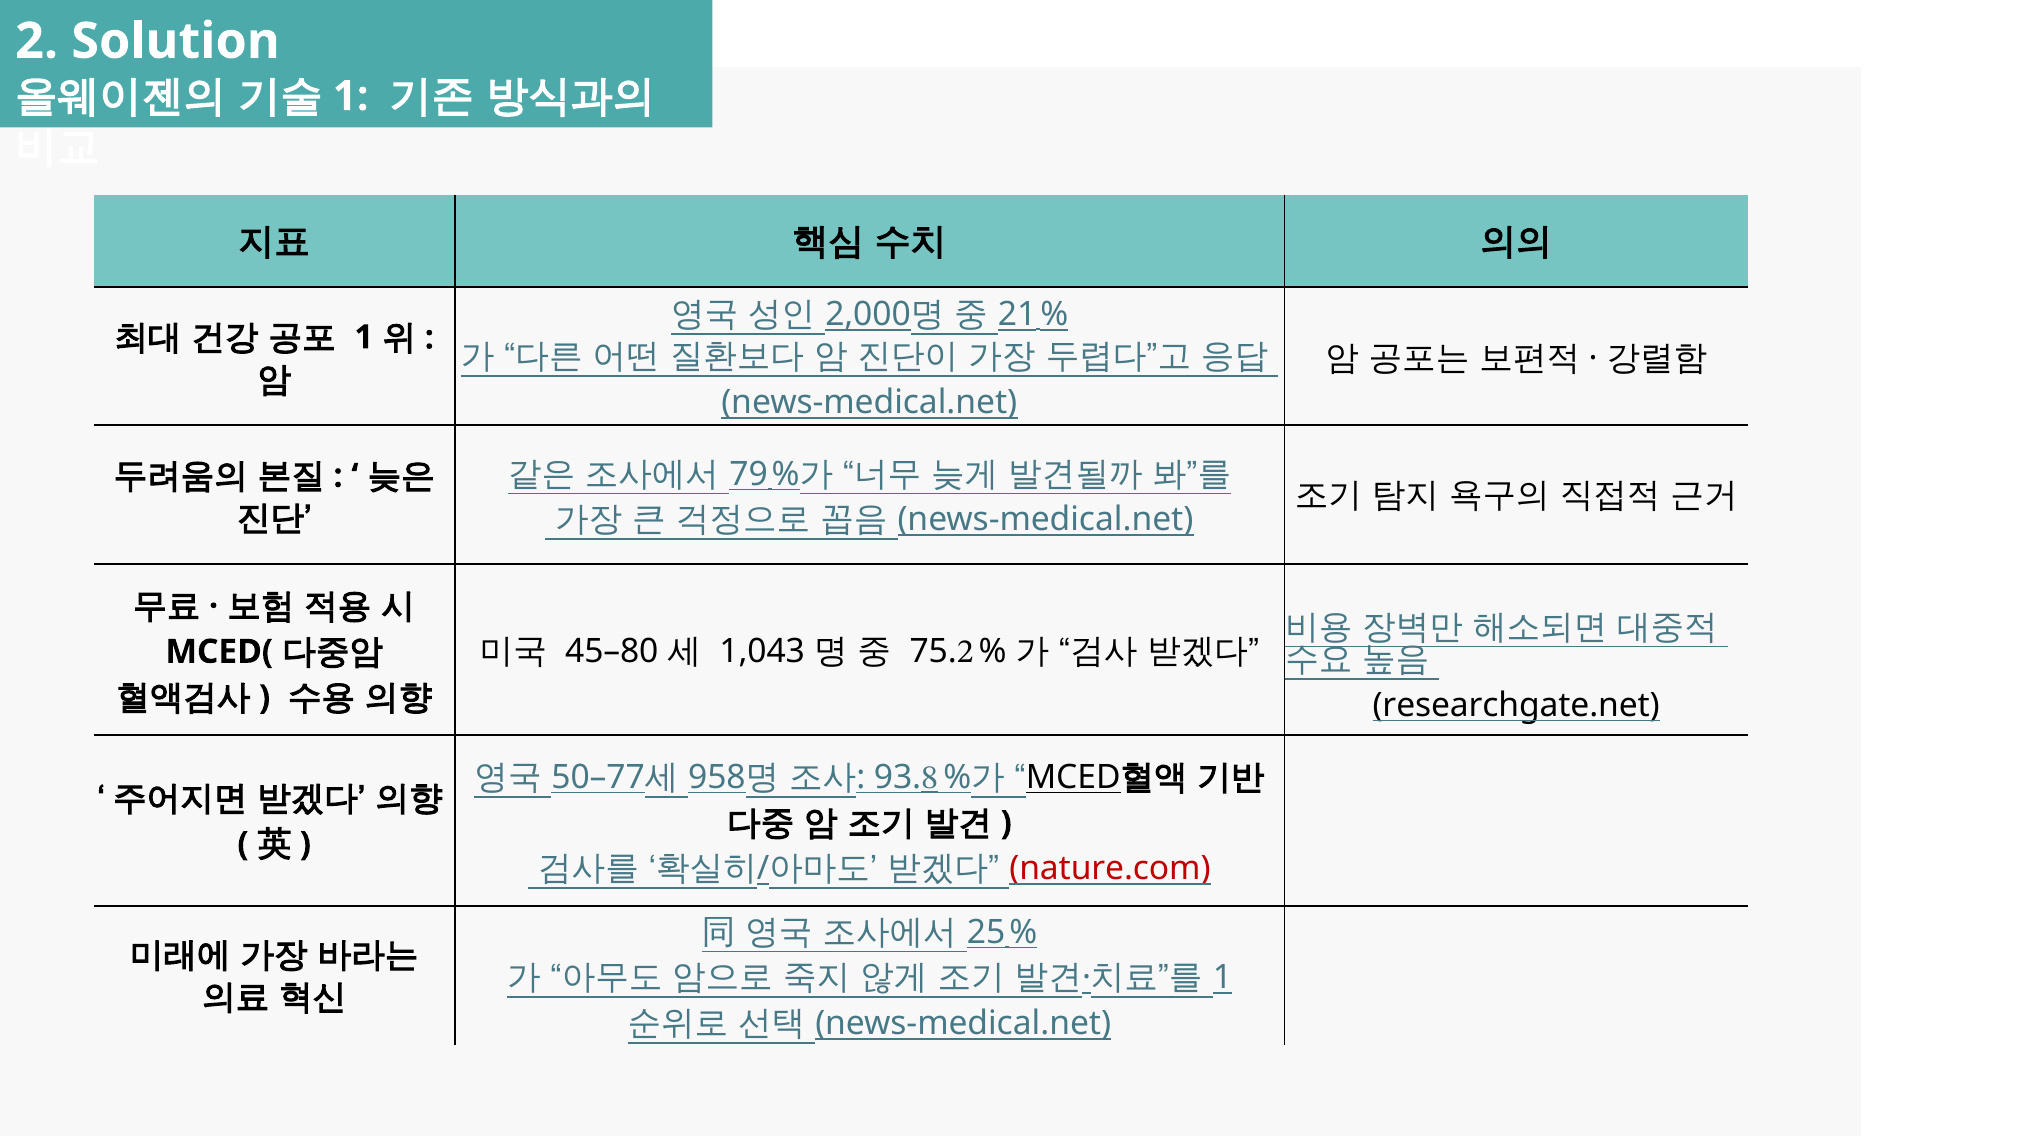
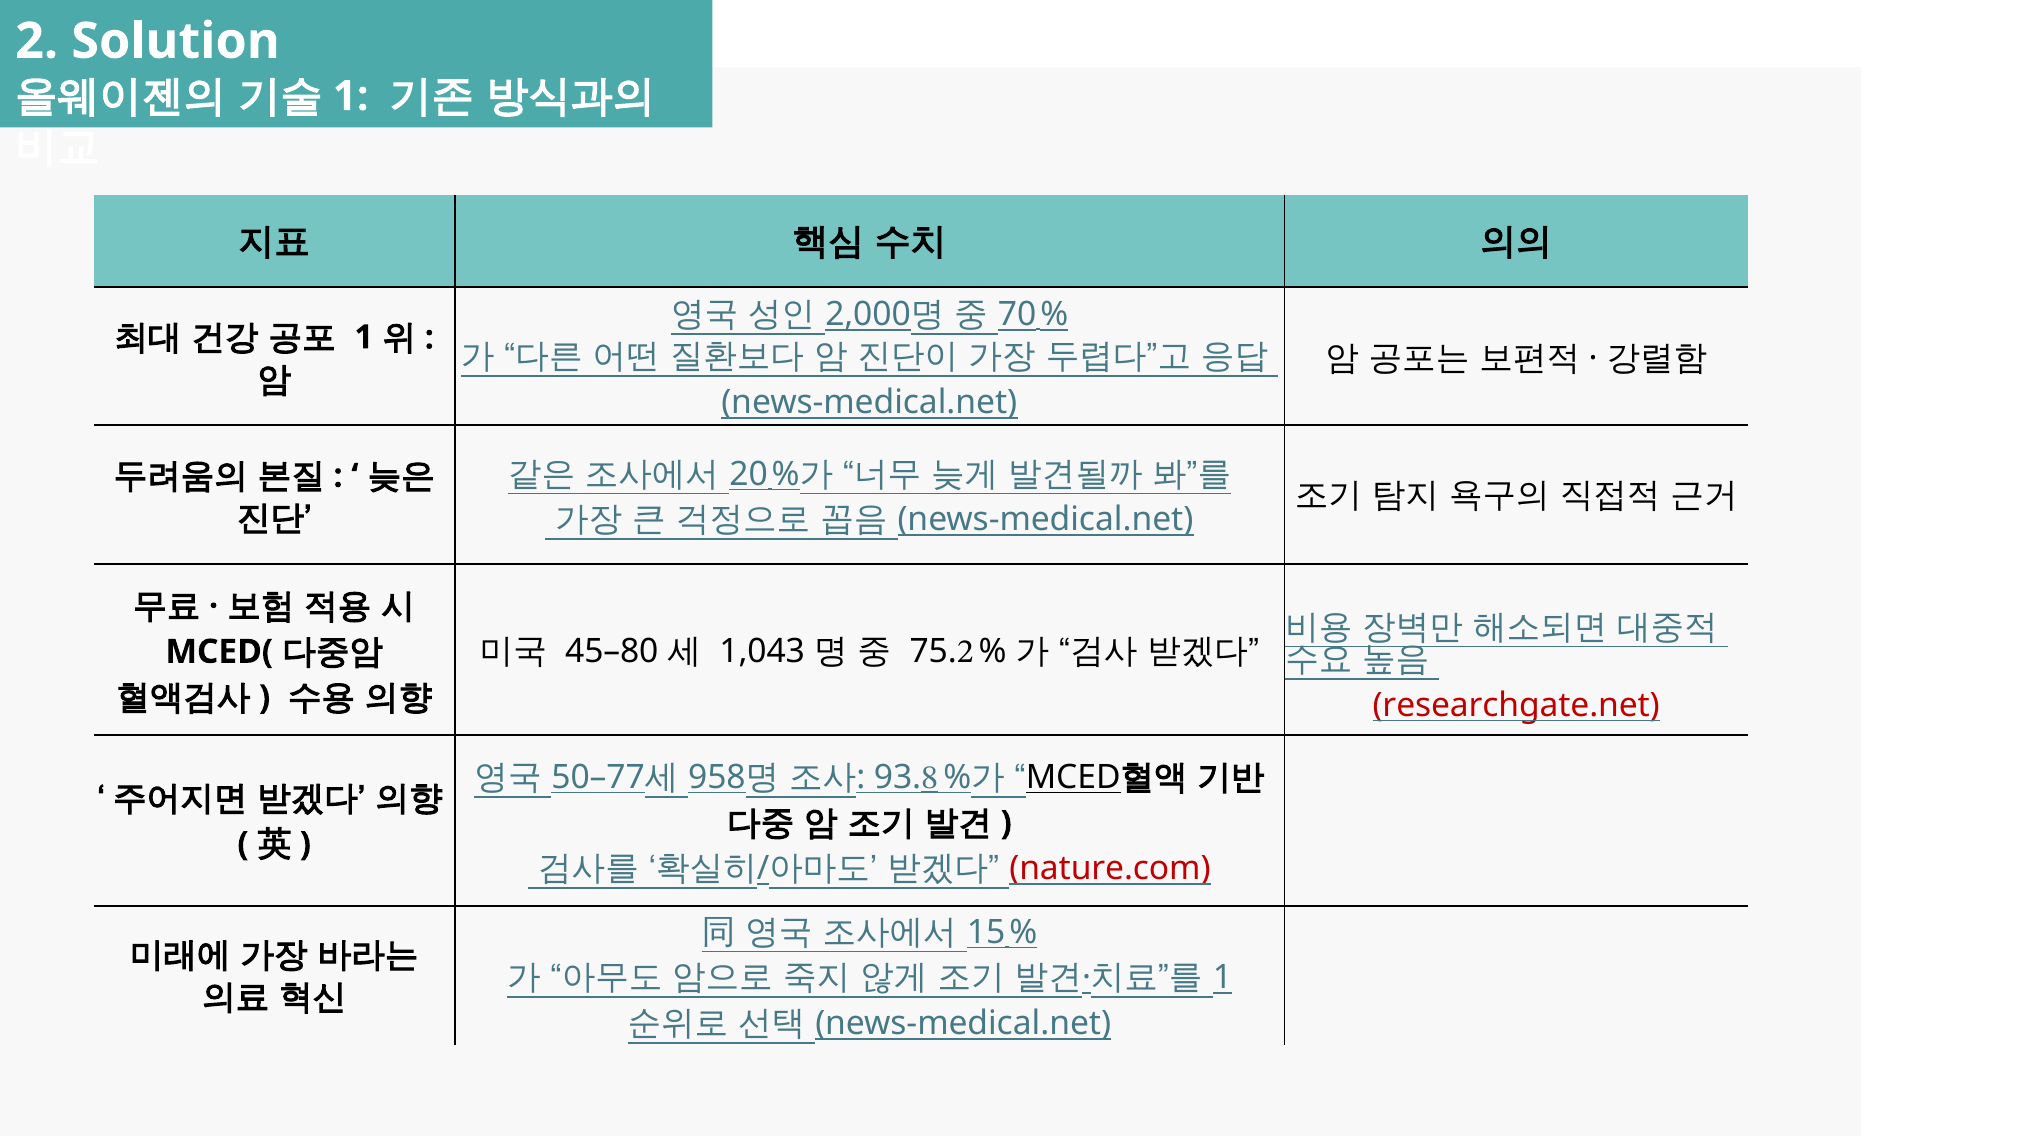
21: 21 -> 70 (1017, 314)
79: 79 -> 20 (749, 474)
researchgate.net colour: black -> red (1516, 705)
25: 25 -> 15 (986, 932)
